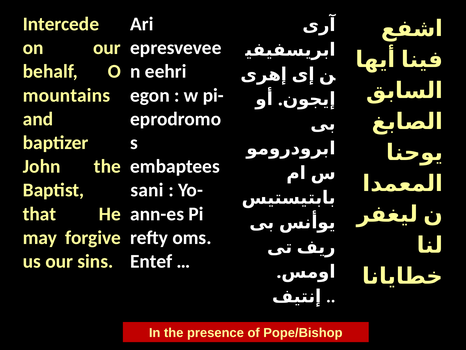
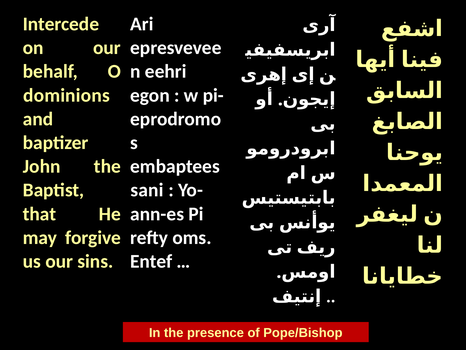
mountains: mountains -> dominions (66, 95)
